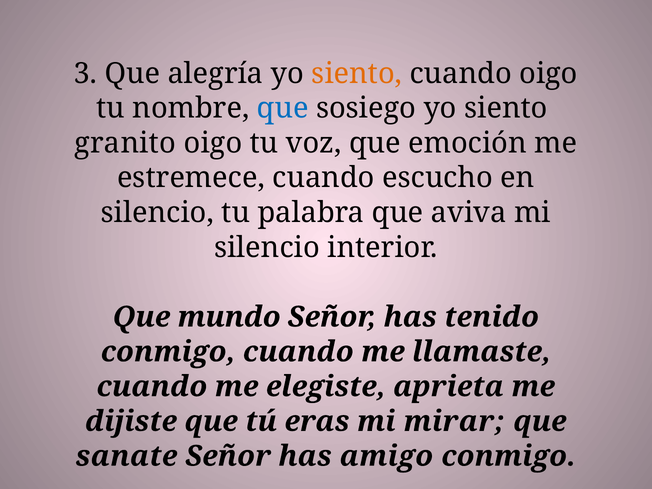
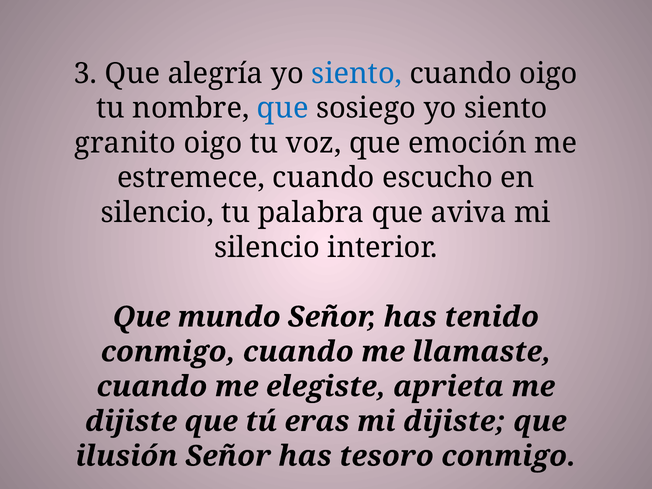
siento colour: orange -> blue (357, 74)
mi mirar: mirar -> dijiste (454, 421)
sanate: sanate -> ilusión (127, 456)
amigo: amigo -> tesoro (387, 456)
